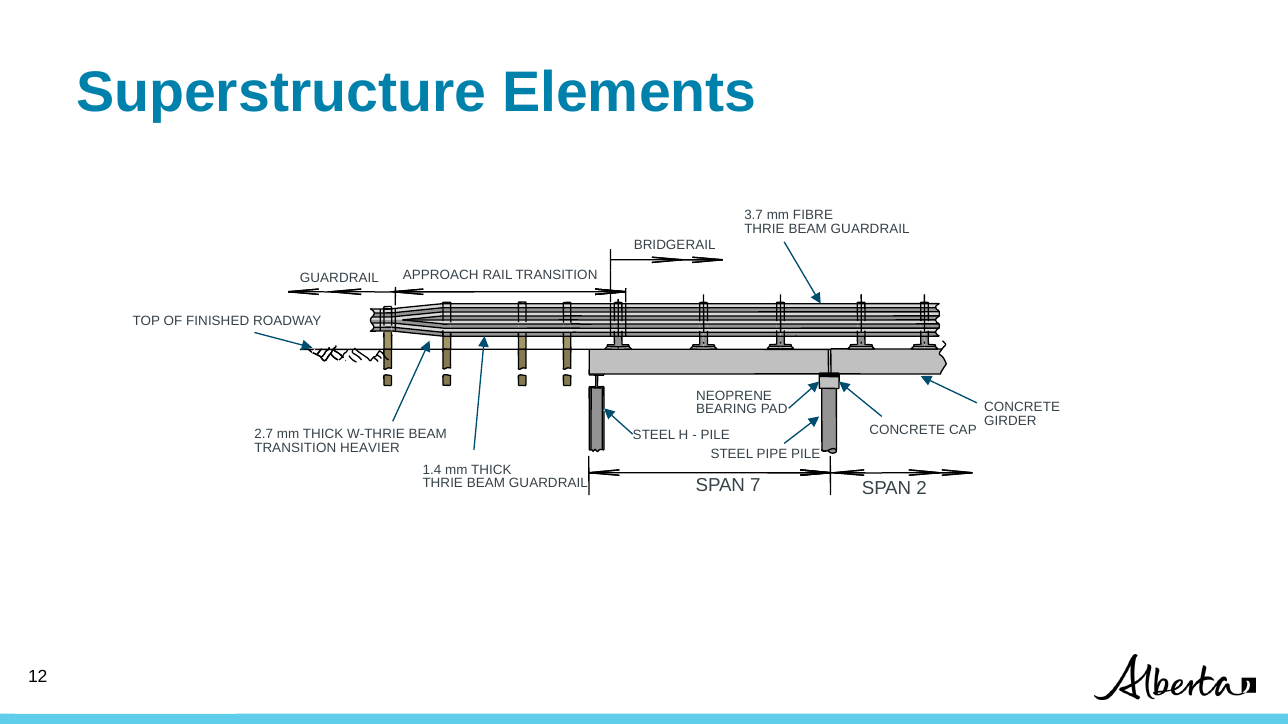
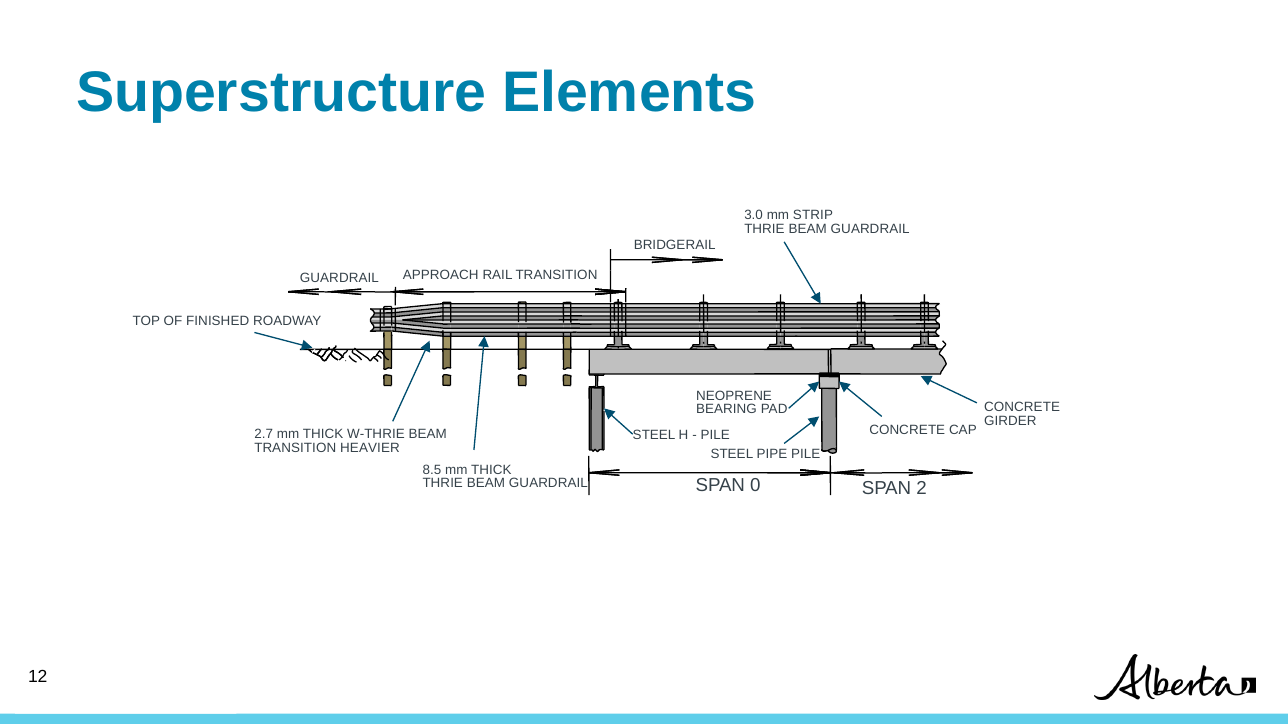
3.7: 3.7 -> 3.0 (754, 215)
FIBRE: FIBRE -> STRIP (813, 215)
1.4: 1.4 -> 8.5 (432, 470)
7: 7 -> 0 (755, 486)
